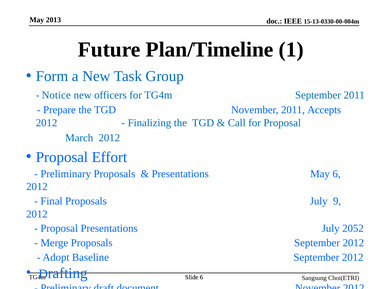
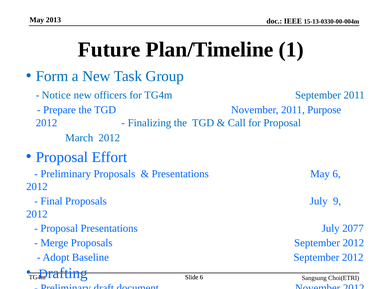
Accepts: Accepts -> Purpose (324, 110)
2052: 2052 -> 2077 (353, 228)
